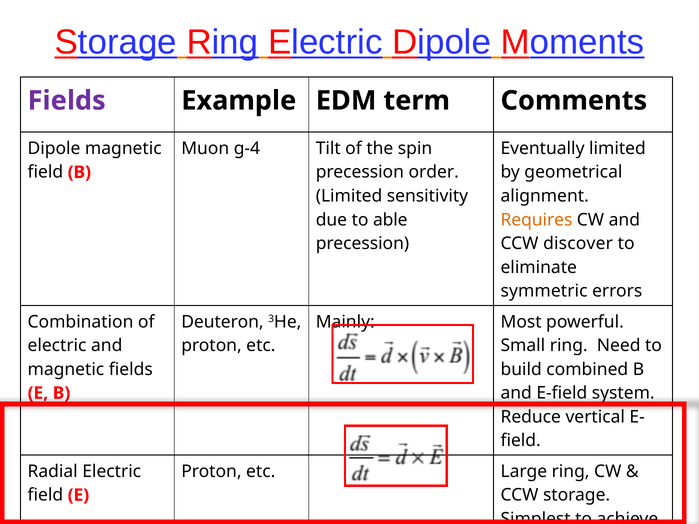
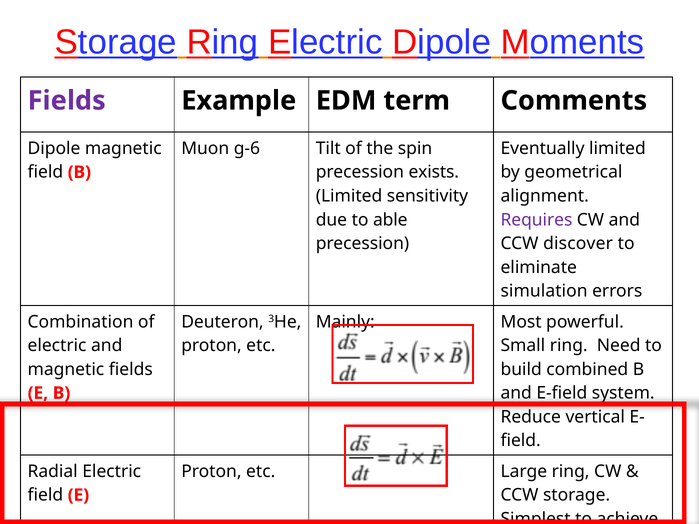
g-4: g-4 -> g-6 (247, 149)
order: order -> exists (434, 172)
Requires colour: orange -> purple (536, 220)
symmetric: symmetric -> simulation (544, 291)
